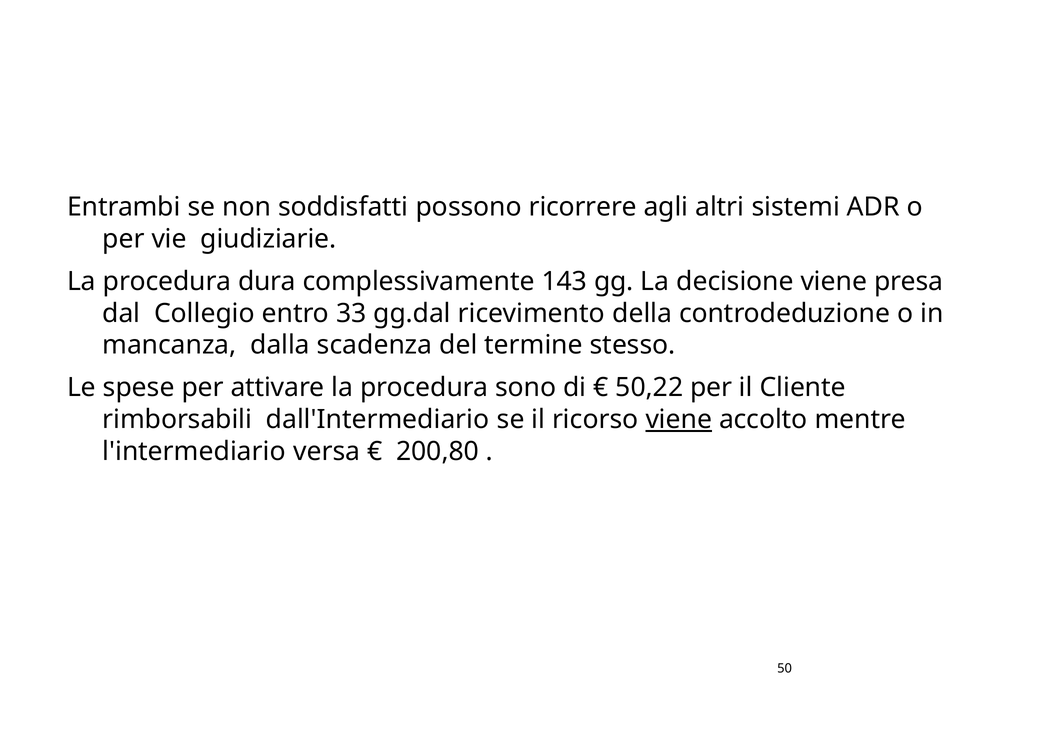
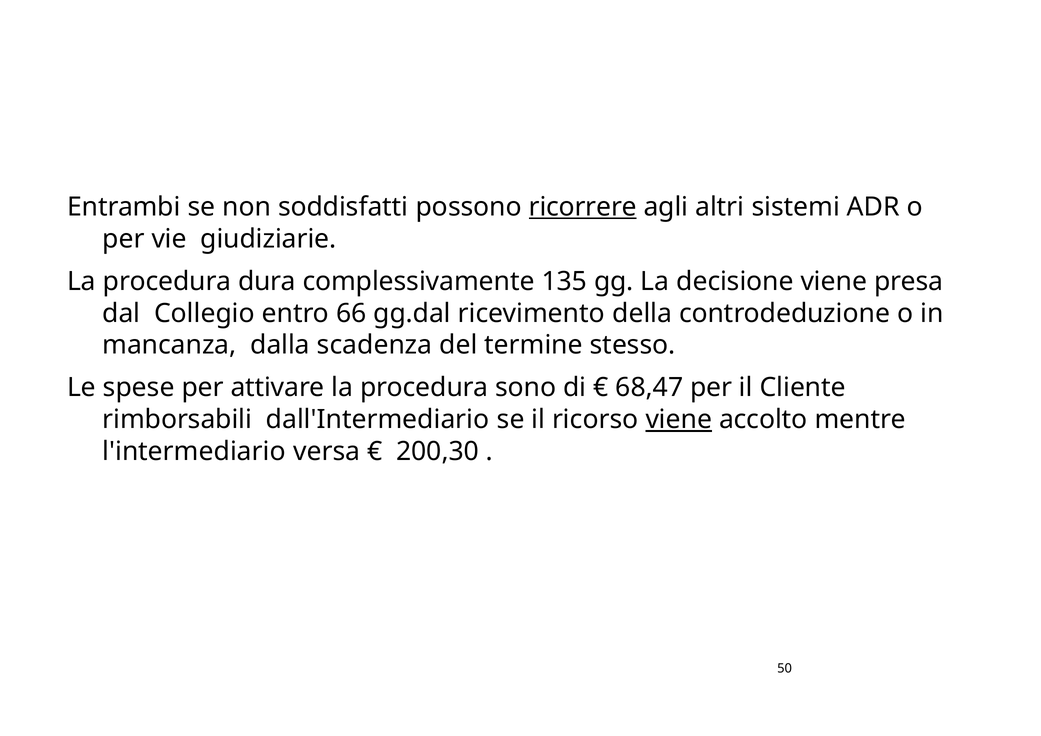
ricorrere underline: none -> present (583, 207)
143: 143 -> 135 (564, 281)
33: 33 -> 66 (351, 313)
50,22: 50,22 -> 68,47 (649, 387)
200,80: 200,80 -> 200,30 (438, 451)
